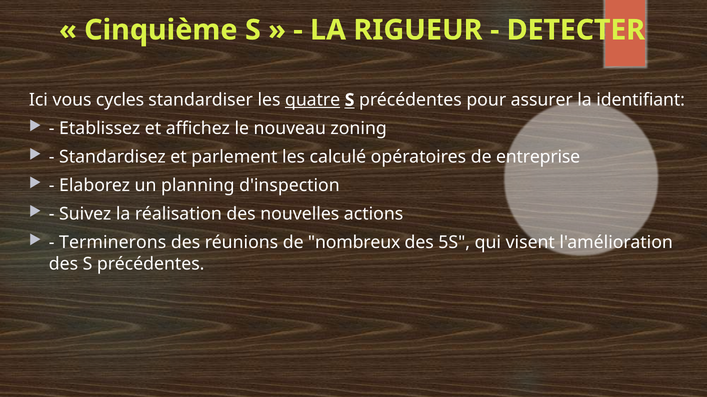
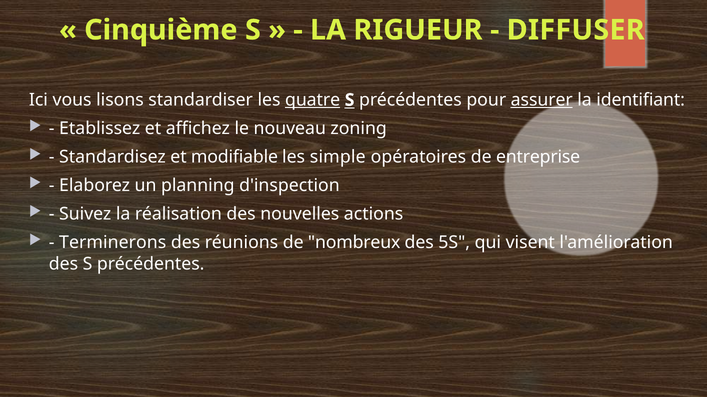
DETECTER: DETECTER -> DIFFUSER (576, 30)
cycles: cycles -> lisons (120, 100)
assurer underline: none -> present (542, 100)
parlement: parlement -> modifiable (234, 157)
calculé: calculé -> simple (338, 157)
